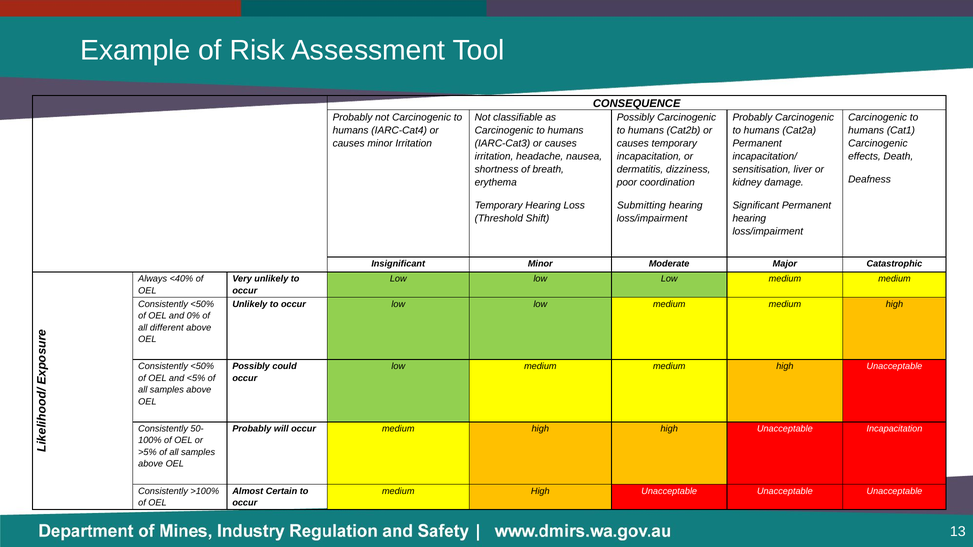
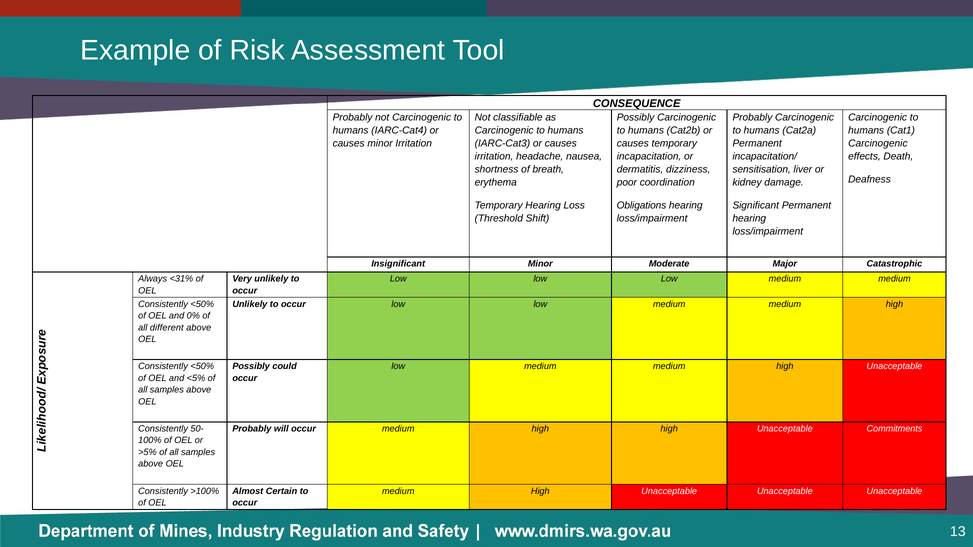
Submitting: Submitting -> Obligations (641, 205)
<40%: <40% -> <31% (181, 279)
Unacceptable Incapacitation: Incapacitation -> Commitments (894, 429)
